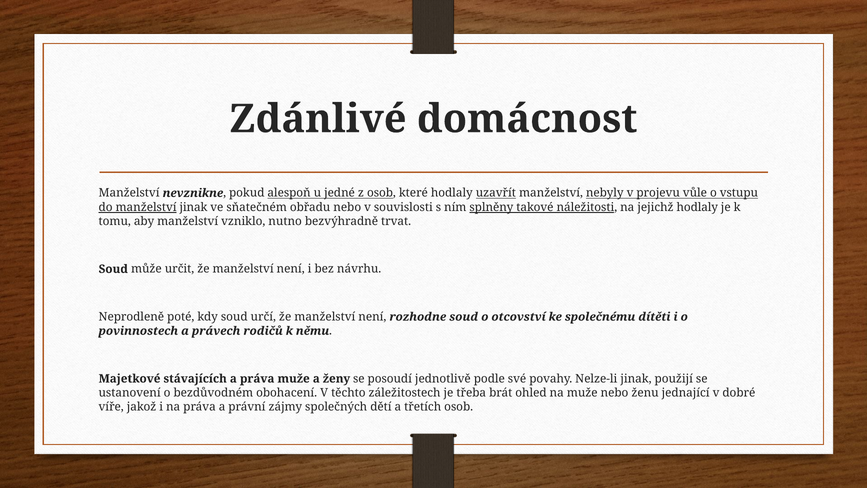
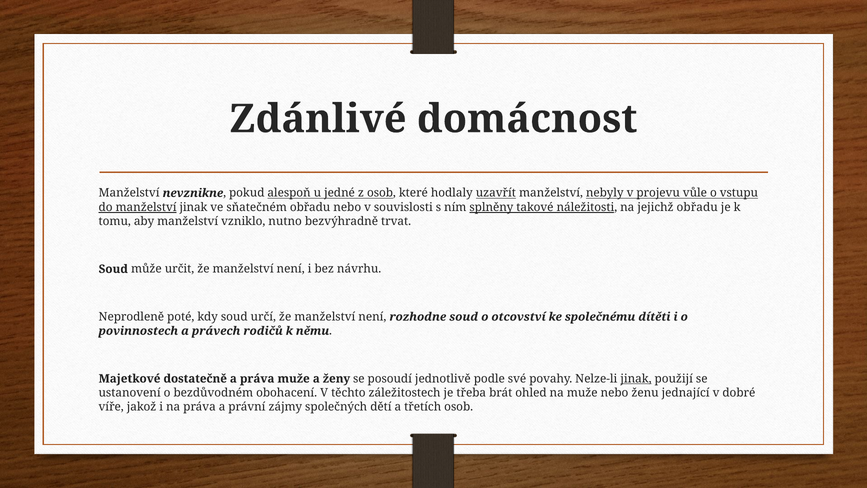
jejichž hodlaly: hodlaly -> obřadu (697, 207)
stávajících: stávajících -> dostatečně (195, 378)
jinak underline: none -> present (636, 378)
